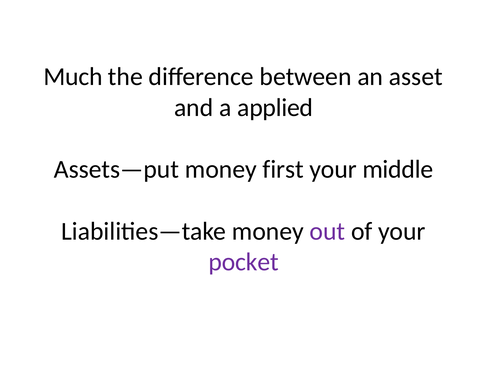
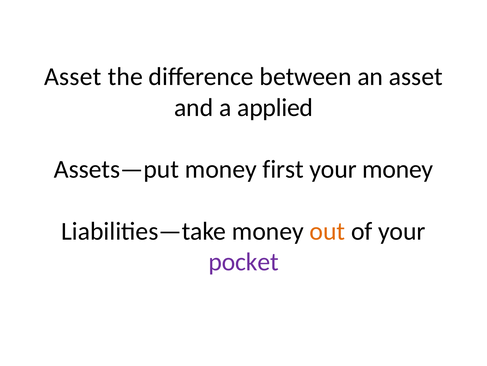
Much: Much -> Asset (73, 76)
your middle: middle -> money (398, 169)
out colour: purple -> orange (327, 231)
